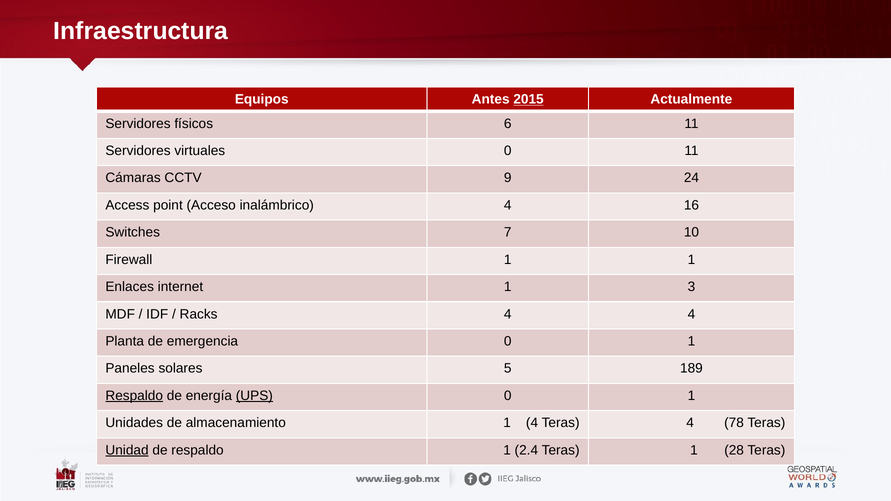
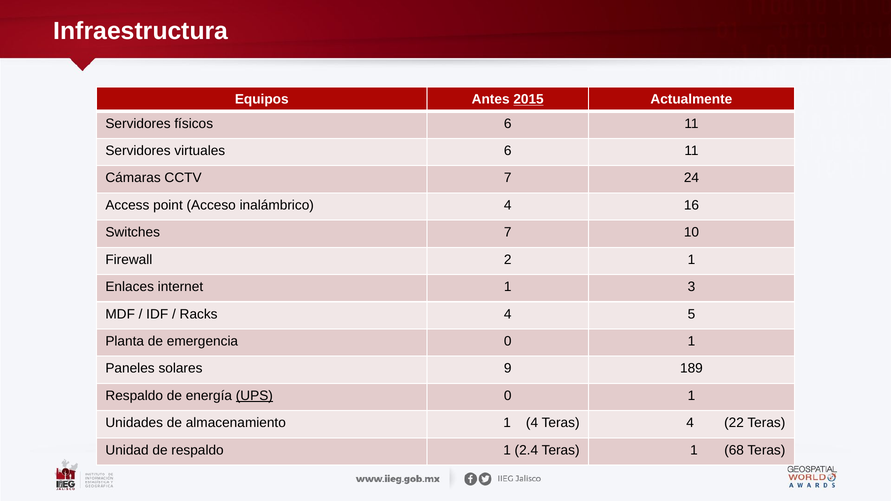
virtuales 0: 0 -> 6 (508, 151)
CCTV 9: 9 -> 7 (508, 178)
Firewall 1: 1 -> 2 (508, 260)
4 4: 4 -> 5 (691, 314)
5: 5 -> 9 (508, 369)
Respaldo underline: present -> none (134, 396)
78: 78 -> 22 (734, 423)
Unidad underline: present -> none (127, 450)
28: 28 -> 68 (734, 450)
